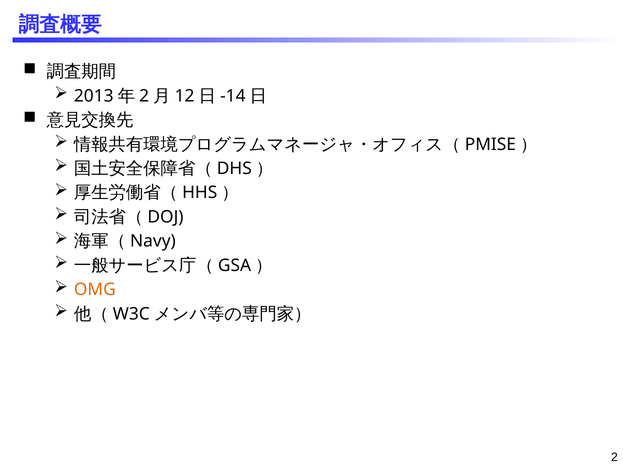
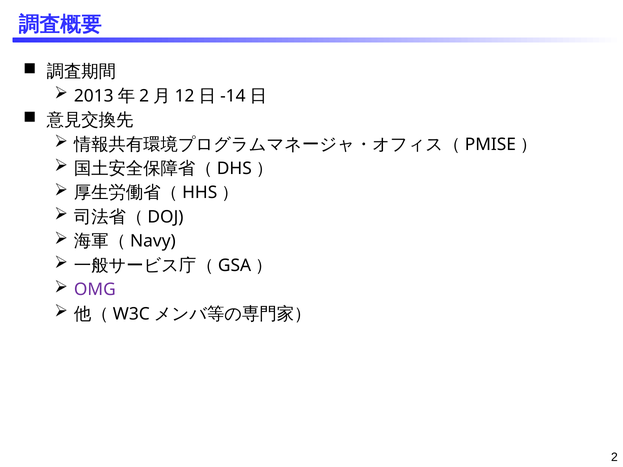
OMG colour: orange -> purple (95, 290)
